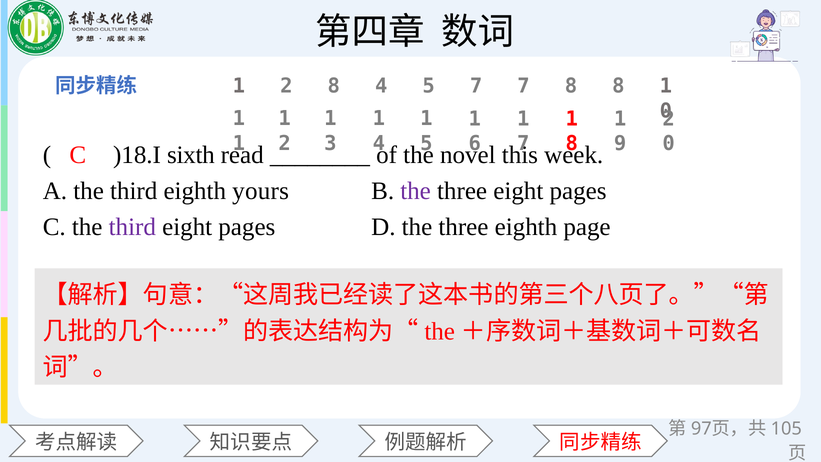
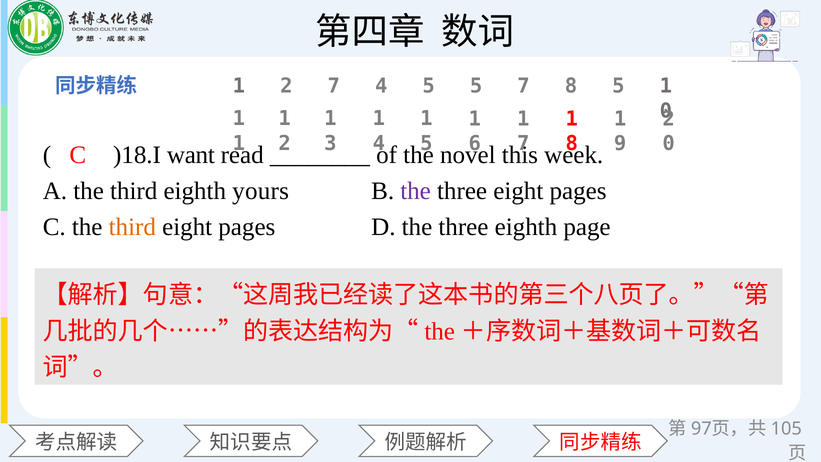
2 8: 8 -> 7 (334, 86)
5 7: 7 -> 5 (476, 86)
8 8: 8 -> 5 (618, 86)
sixth: sixth -> want (191, 155)
third colour: purple -> orange (132, 227)
